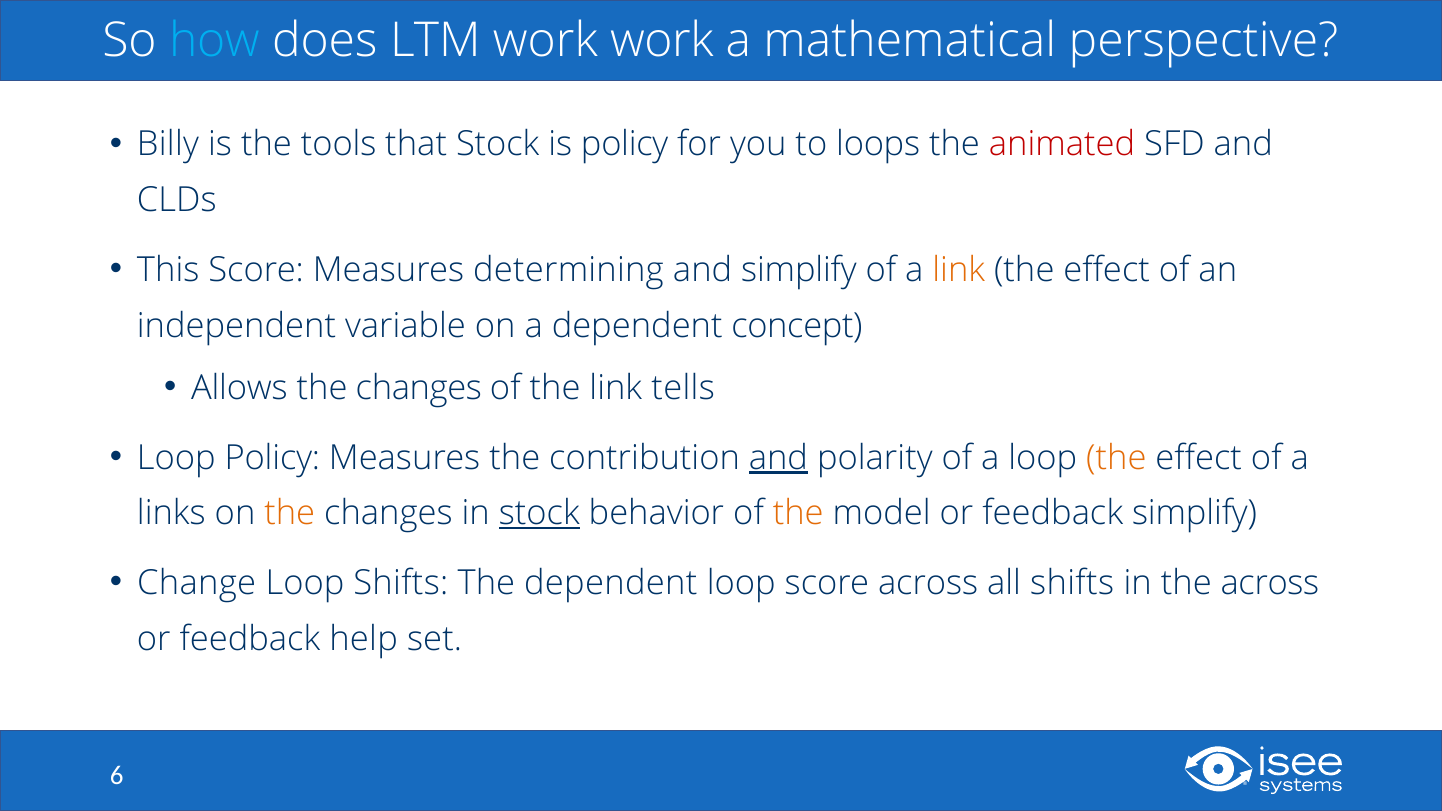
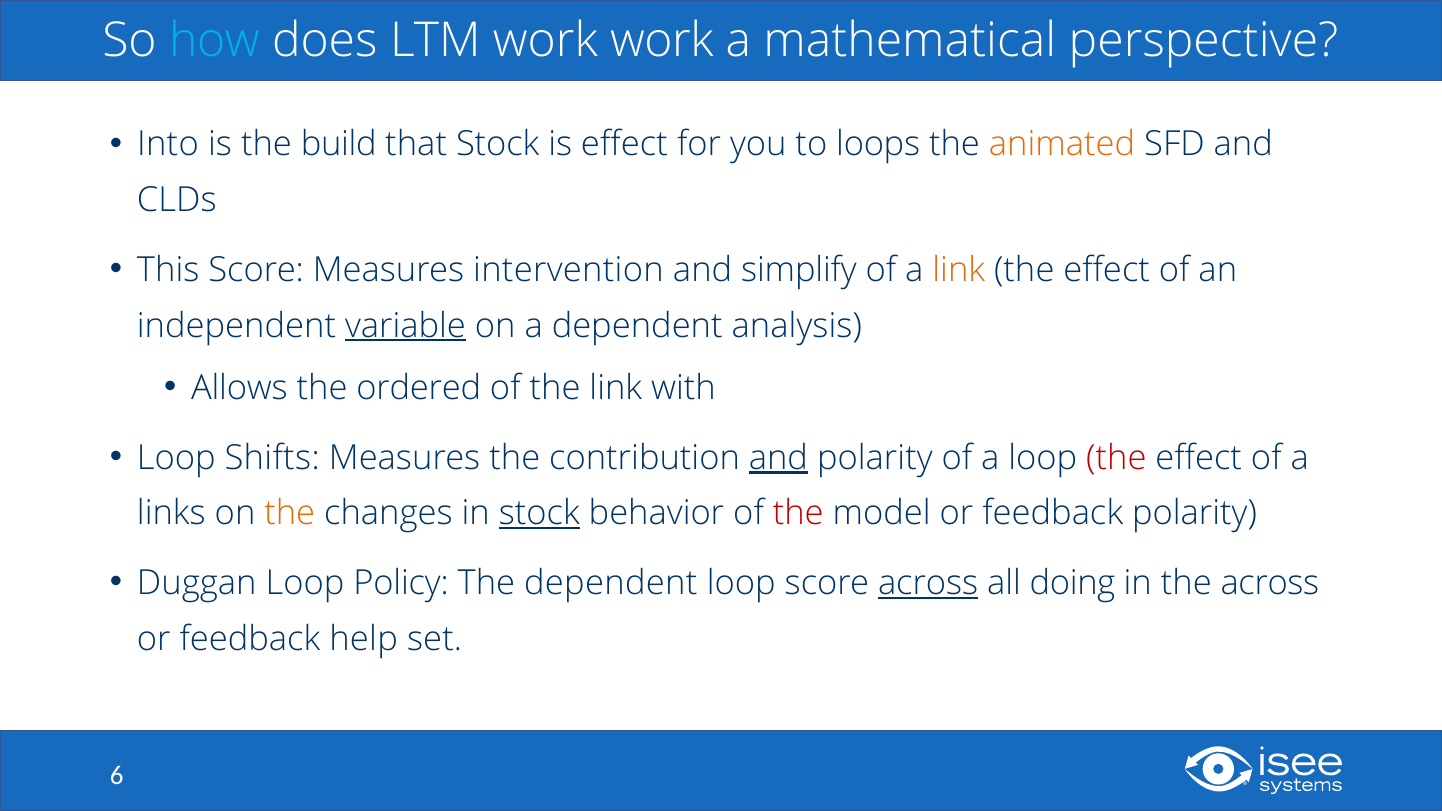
Billy: Billy -> Into (168, 144)
tools: tools -> build (339, 144)
is policy: policy -> effect (624, 144)
animated colour: red -> orange (1062, 144)
determining: determining -> intervention (568, 270)
variable underline: none -> present (405, 326)
concept: concept -> analysis (797, 326)
changes: changes -> ordered (419, 388)
tells: tells -> with (683, 388)
Loop Policy: Policy -> Shifts (272, 458)
the colour: orange -> red (1116, 458)
the colour: orange -> red (798, 514)
feedback simplify: simplify -> polarity (1194, 514)
Change: Change -> Duggan (197, 583)
Loop Shifts: Shifts -> Policy (401, 583)
across underline: none -> present (928, 583)
all shifts: shifts -> doing (1073, 583)
